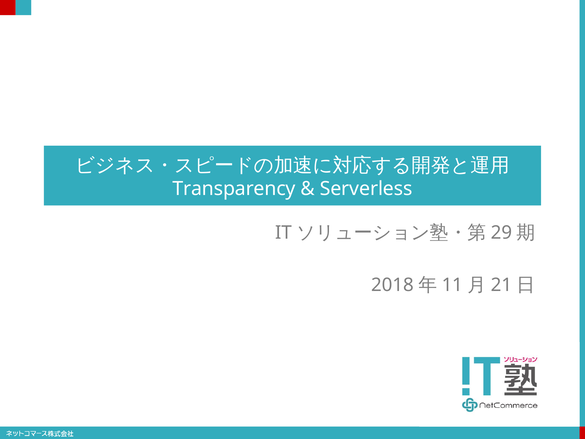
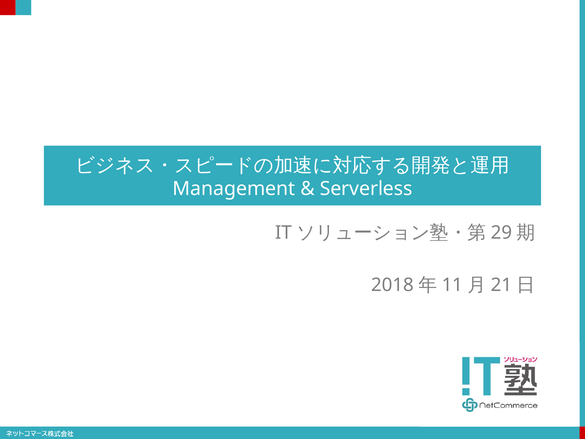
Transparency: Transparency -> Management (234, 189)
